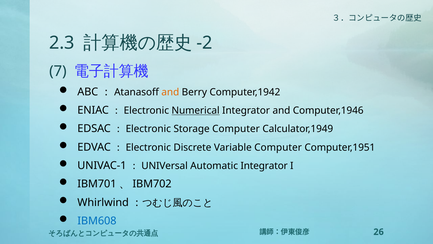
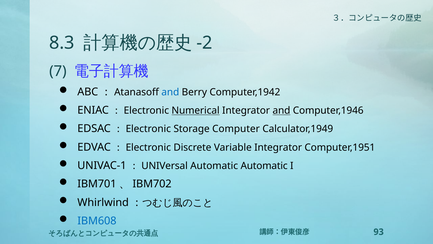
2.3: 2.3 -> 8.3 (62, 43)
and colour: orange -> blue (170, 92)
and underline: none -> present (281, 110)
Variable Computer: Computer -> Integrator (278, 147)
Automatic Integrator: Integrator -> Automatic (264, 166)
26: 26 -> 93 (379, 232)
